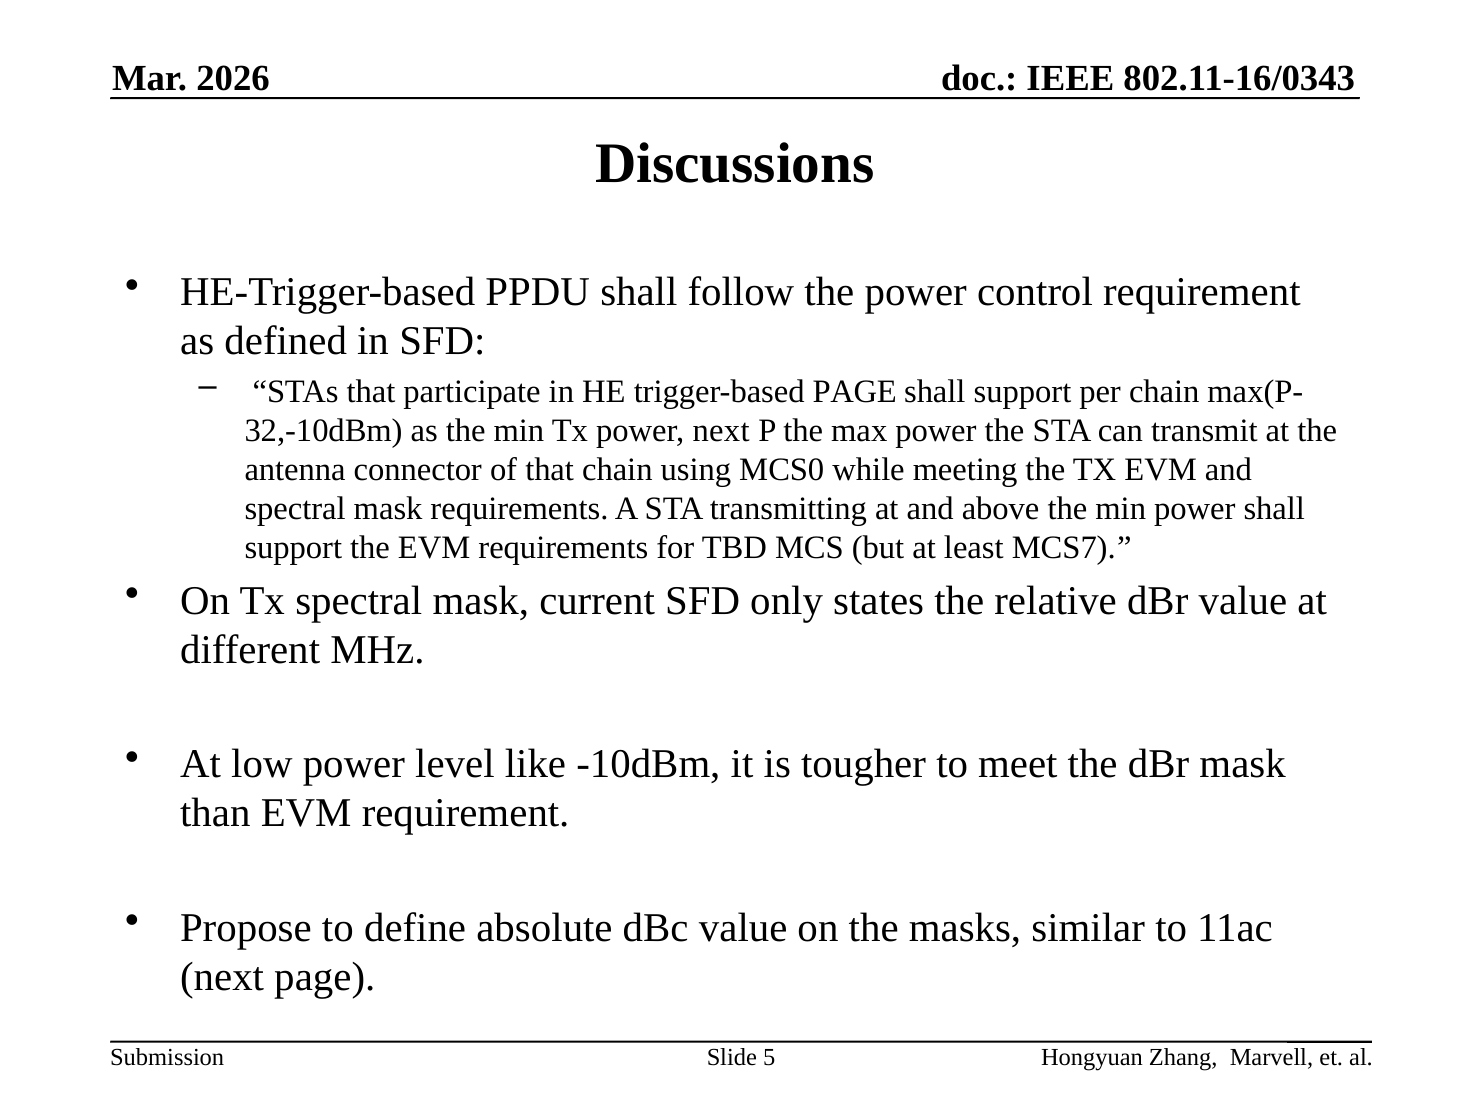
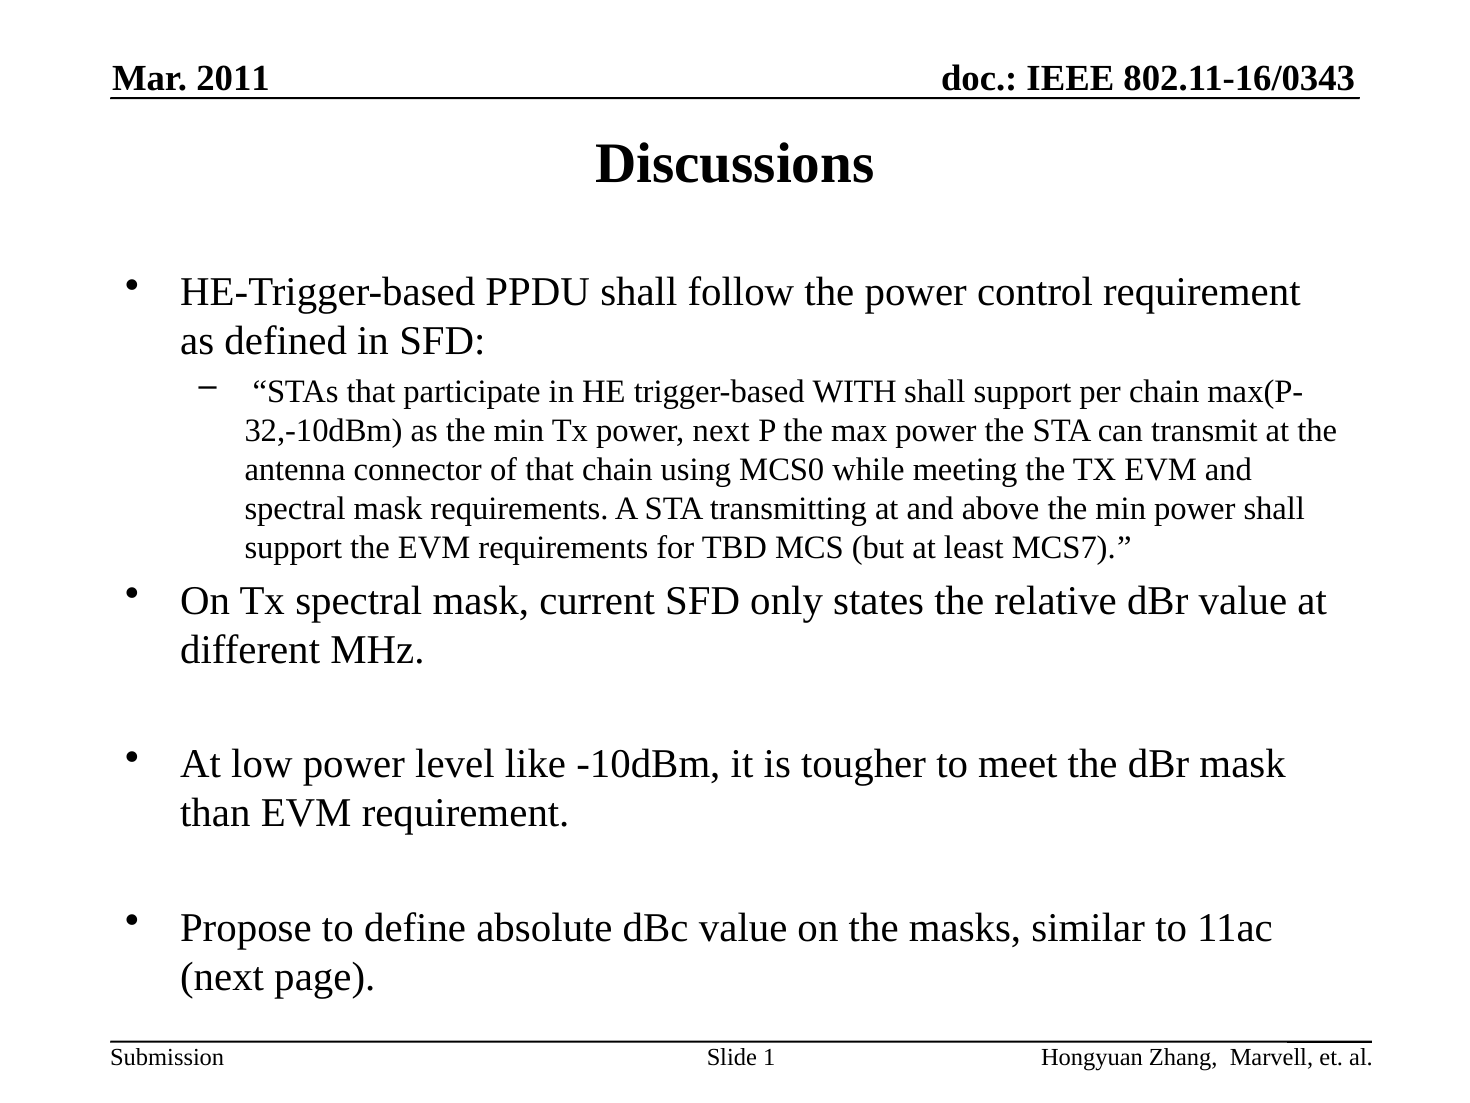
2026: 2026 -> 2011 (233, 78)
trigger-based PAGE: PAGE -> WITH (855, 391)
5: 5 -> 1 (769, 1057)
